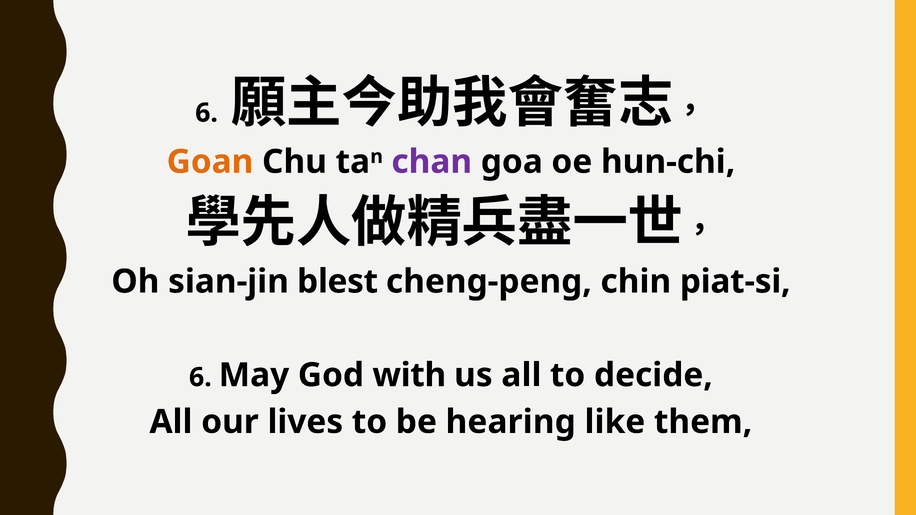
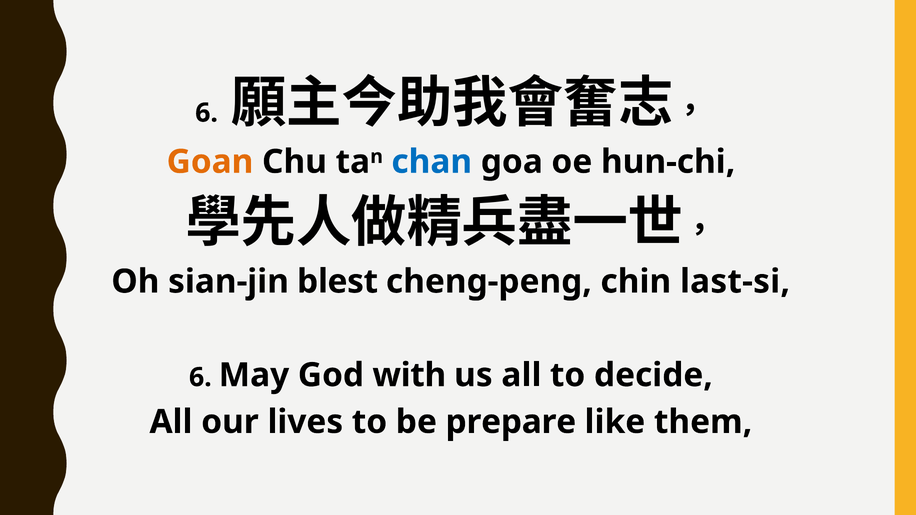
chan colour: purple -> blue (432, 162)
piat-si: piat-si -> last-si (735, 282)
hearing: hearing -> prepare (511, 422)
